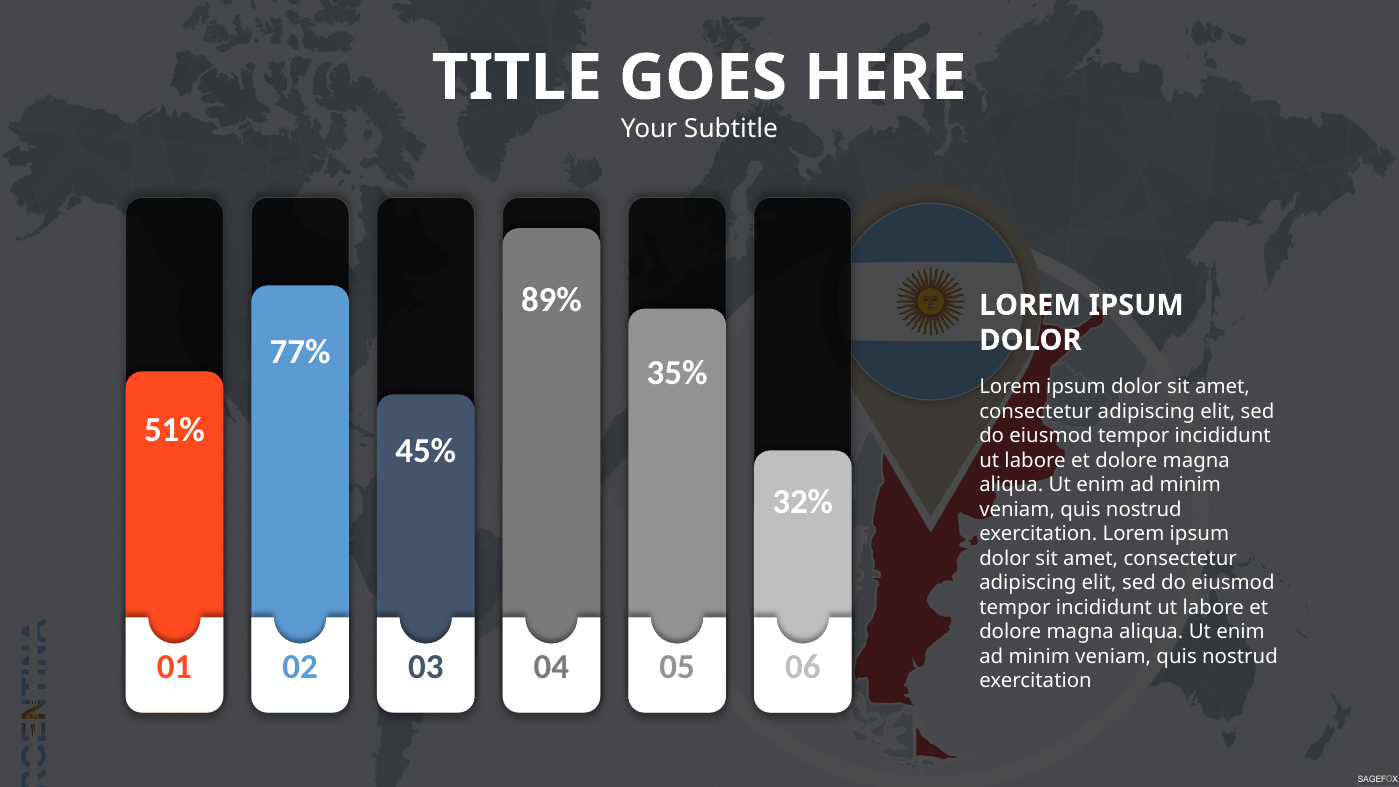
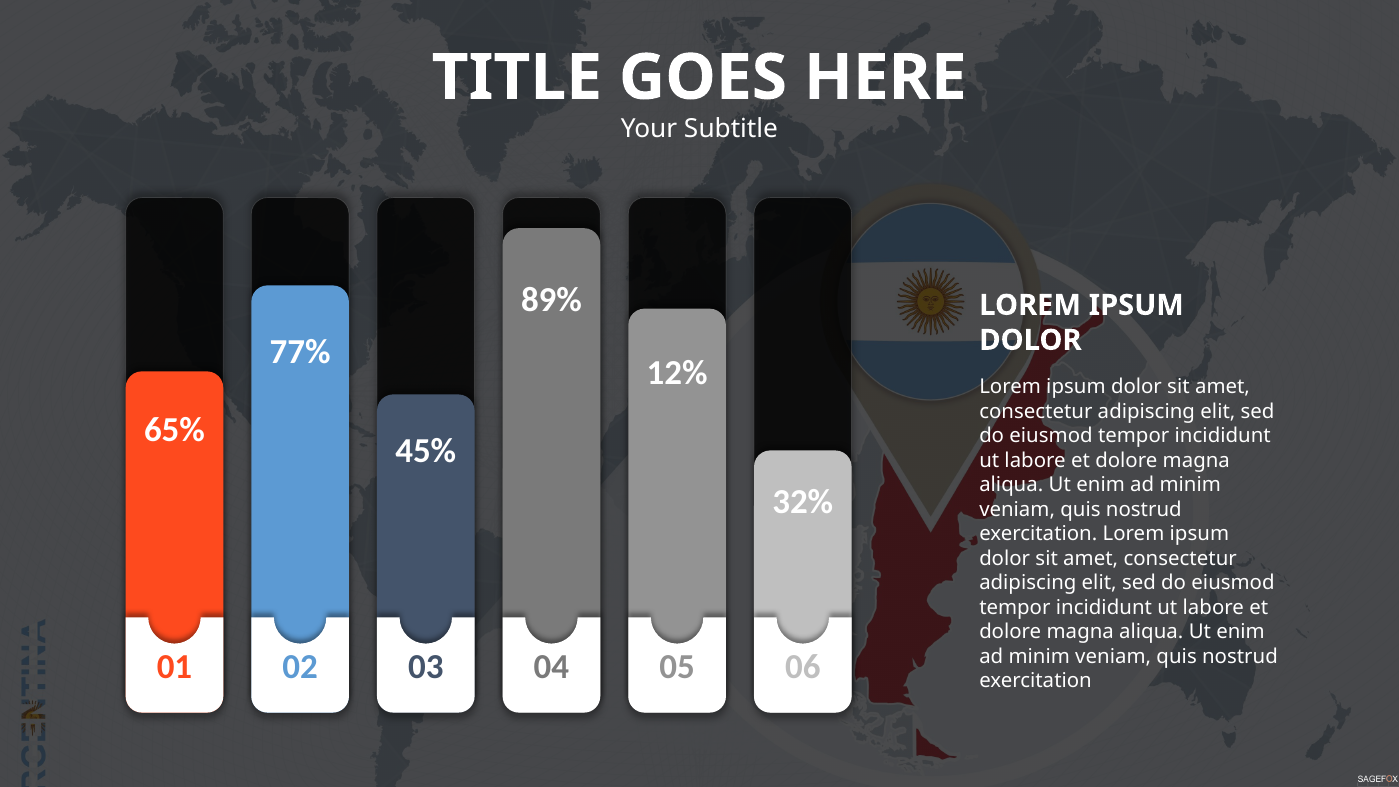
35%: 35% -> 12% (677, 373)
51%: 51% -> 65% (174, 430)
